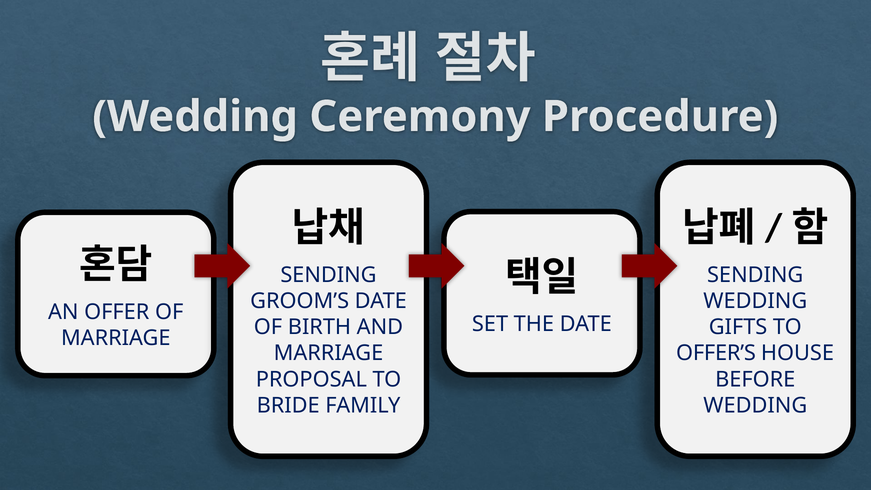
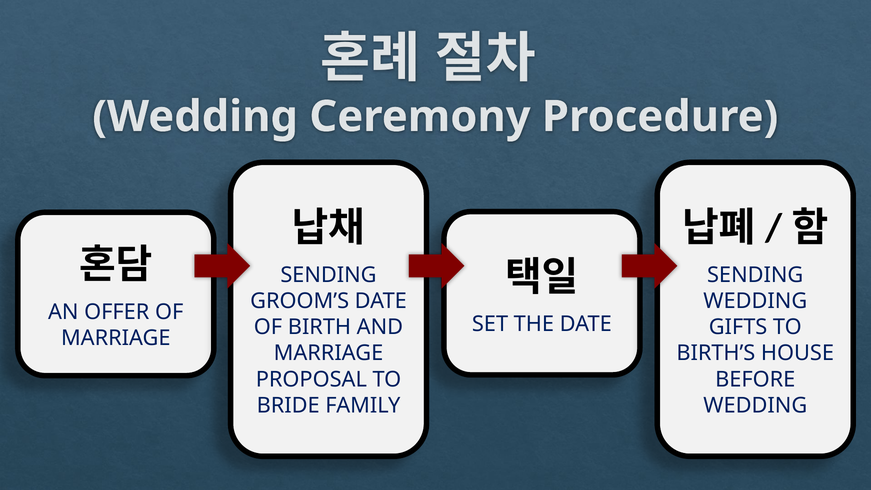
OFFER’S: OFFER’S -> BIRTH’S (716, 353)
